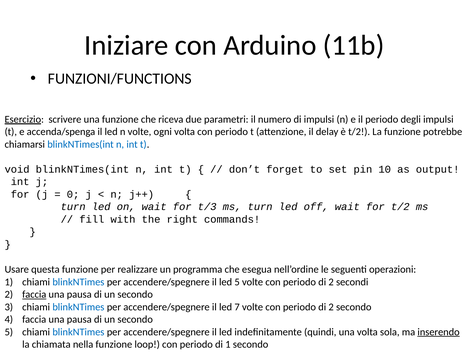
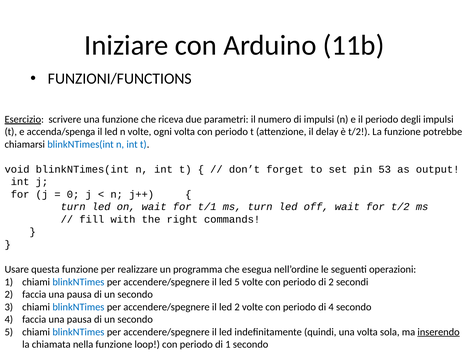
10: 10 -> 53 (385, 169)
t/3: t/3 -> t/1 (207, 207)
faccia underline: present -> none (34, 294)
led 7: 7 -> 2 (237, 307)
2: 2 -> 4 (331, 307)
